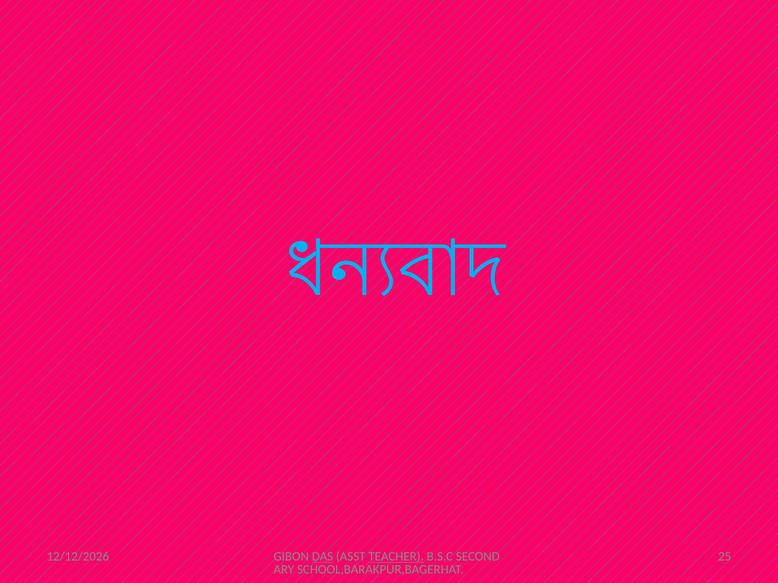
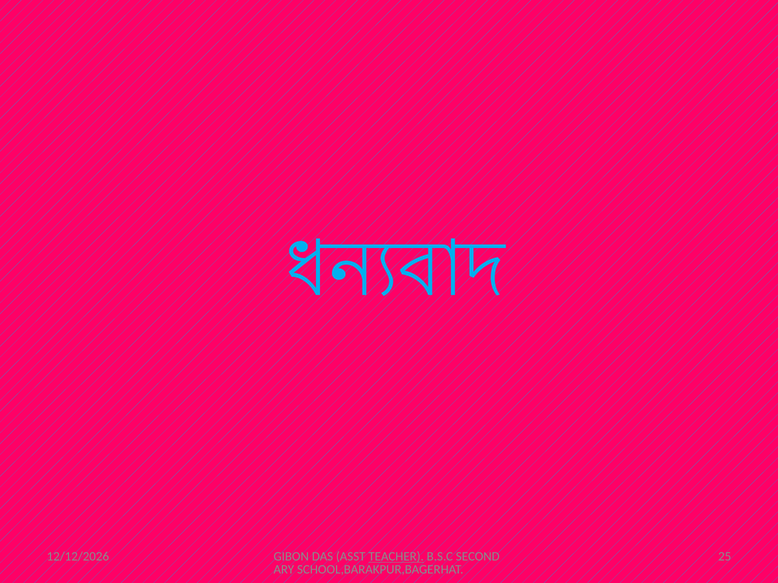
DAS underline: present -> none (322, 557)
